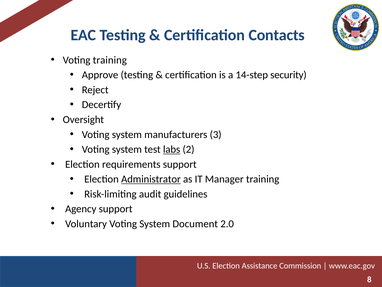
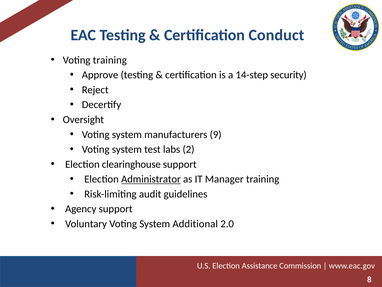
Contacts: Contacts -> Conduct (276, 35)
3: 3 -> 9 (216, 134)
labs underline: present -> none (172, 149)
requirements: requirements -> clearinghouse (131, 164)
Document: Document -> Additional (195, 223)
